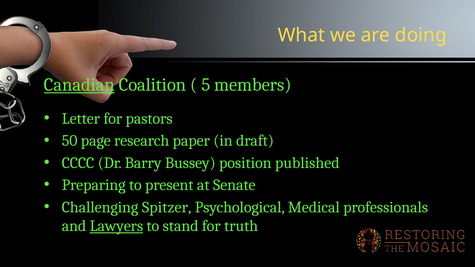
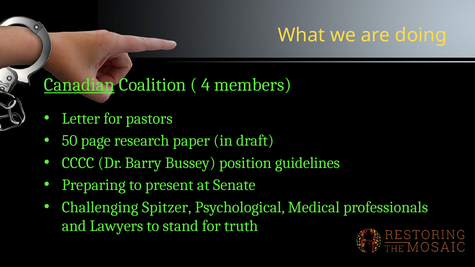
5: 5 -> 4 (206, 85)
published: published -> guidelines (307, 163)
Lawyers underline: present -> none (116, 226)
